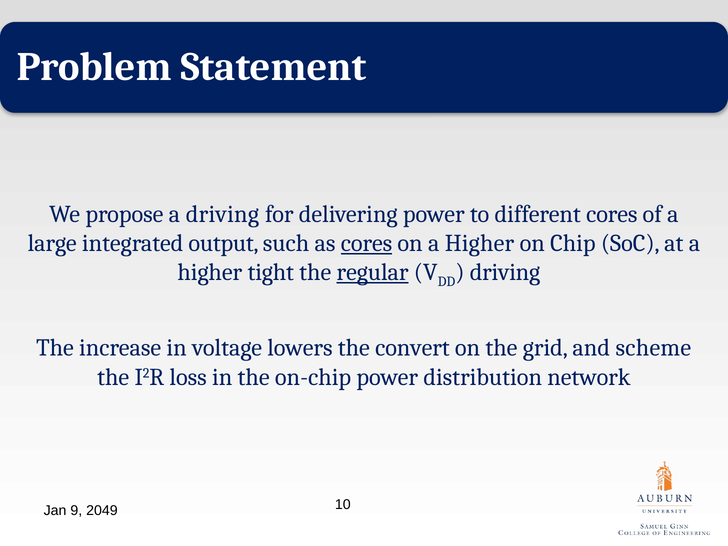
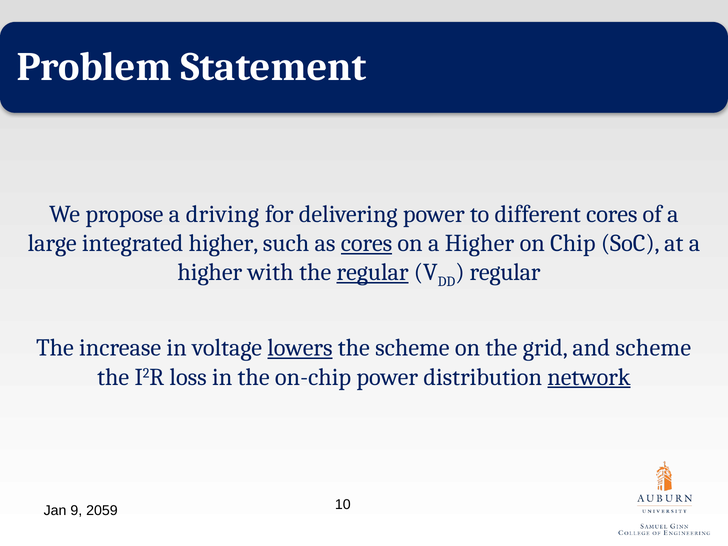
integrated output: output -> higher (223, 243)
tight: tight -> with (271, 272)
driving: driving -> regular (505, 272)
lowers underline: none -> present (300, 348)
the convert: convert -> scheme (412, 348)
network underline: none -> present (589, 377)
2049: 2049 -> 2059 (102, 510)
